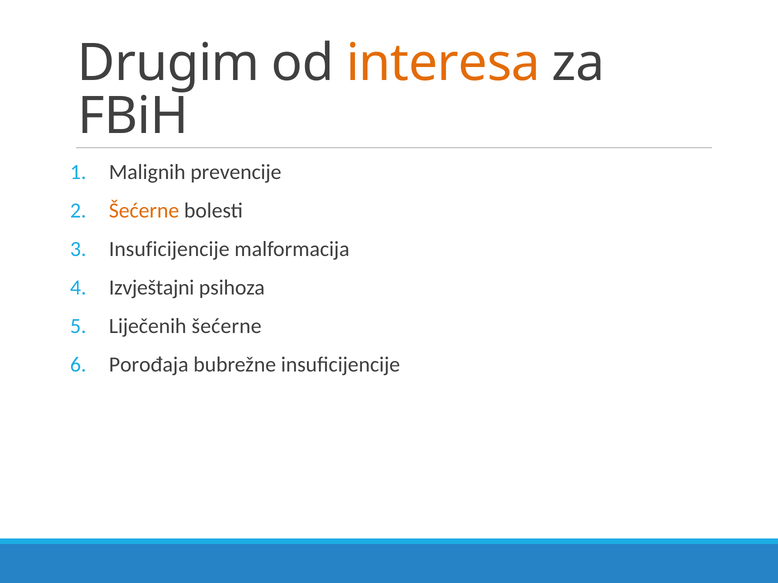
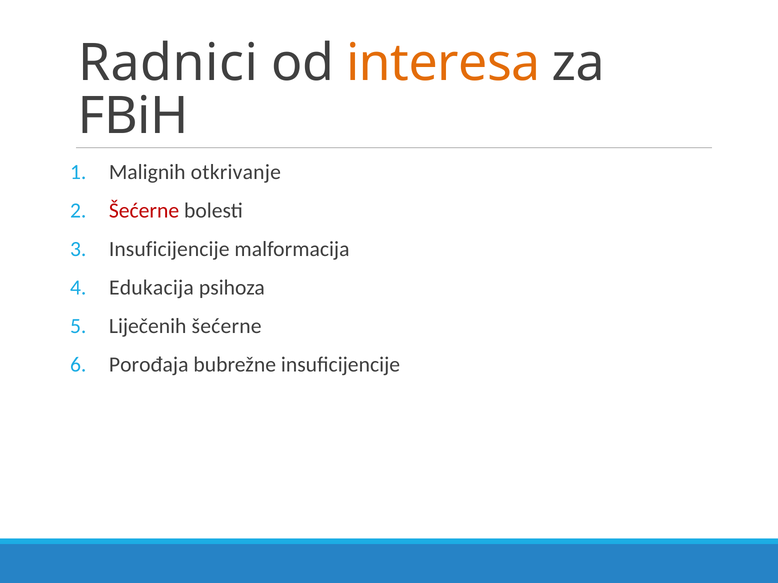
Drugim: Drugim -> Radnici (168, 63)
prevencije: prevencije -> otkrivanje (236, 172)
Šećerne colour: orange -> red (144, 211)
Izvještajni: Izvještajni -> Edukacija (151, 288)
